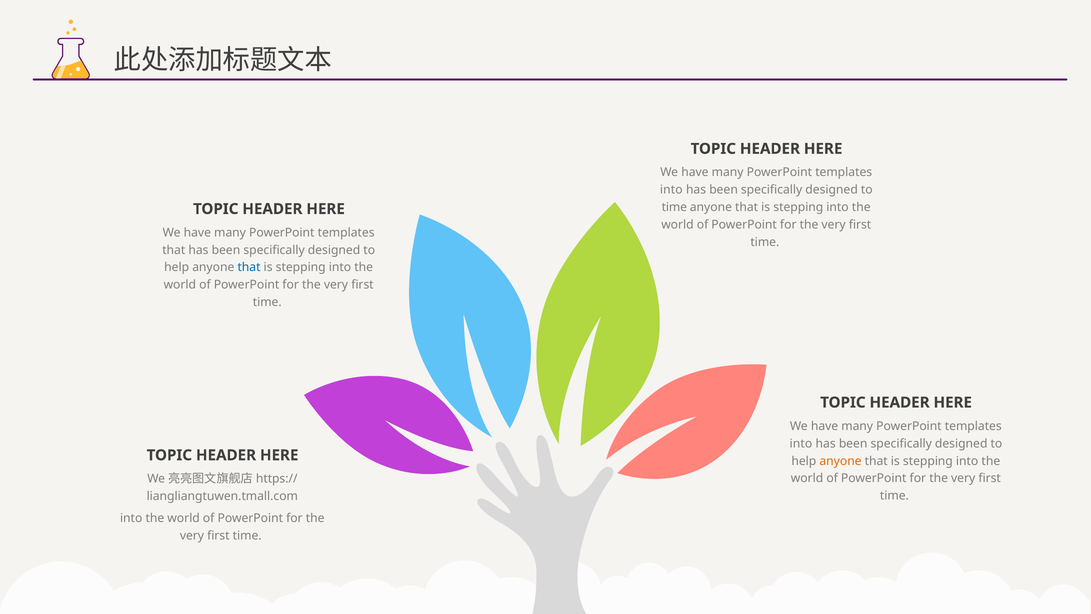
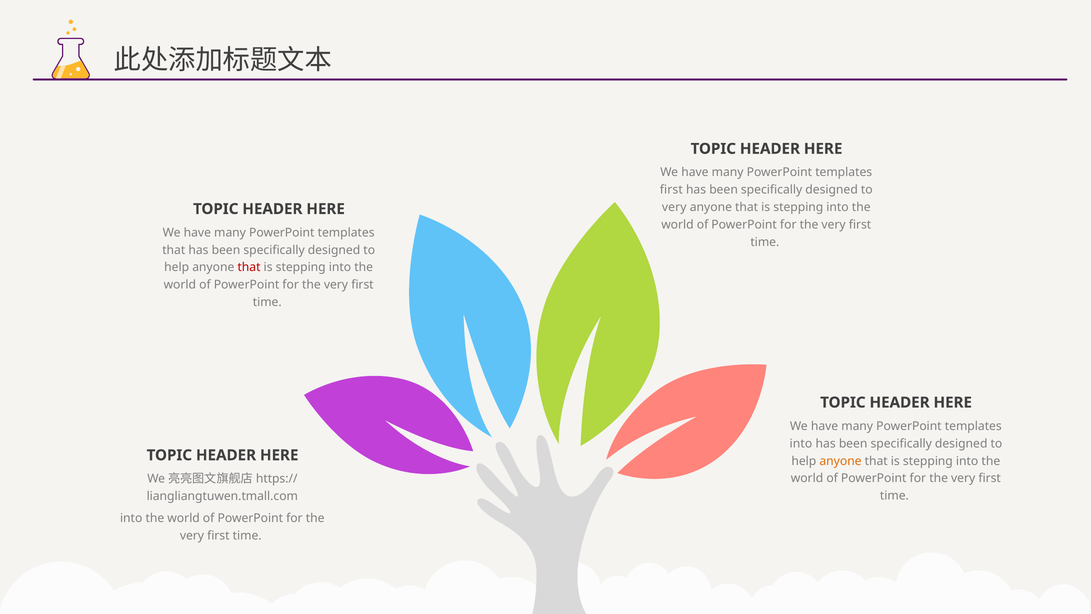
into: into -> first (671, 190)
time: time -> very (674, 207)
that colour: blue -> red (249, 267)
